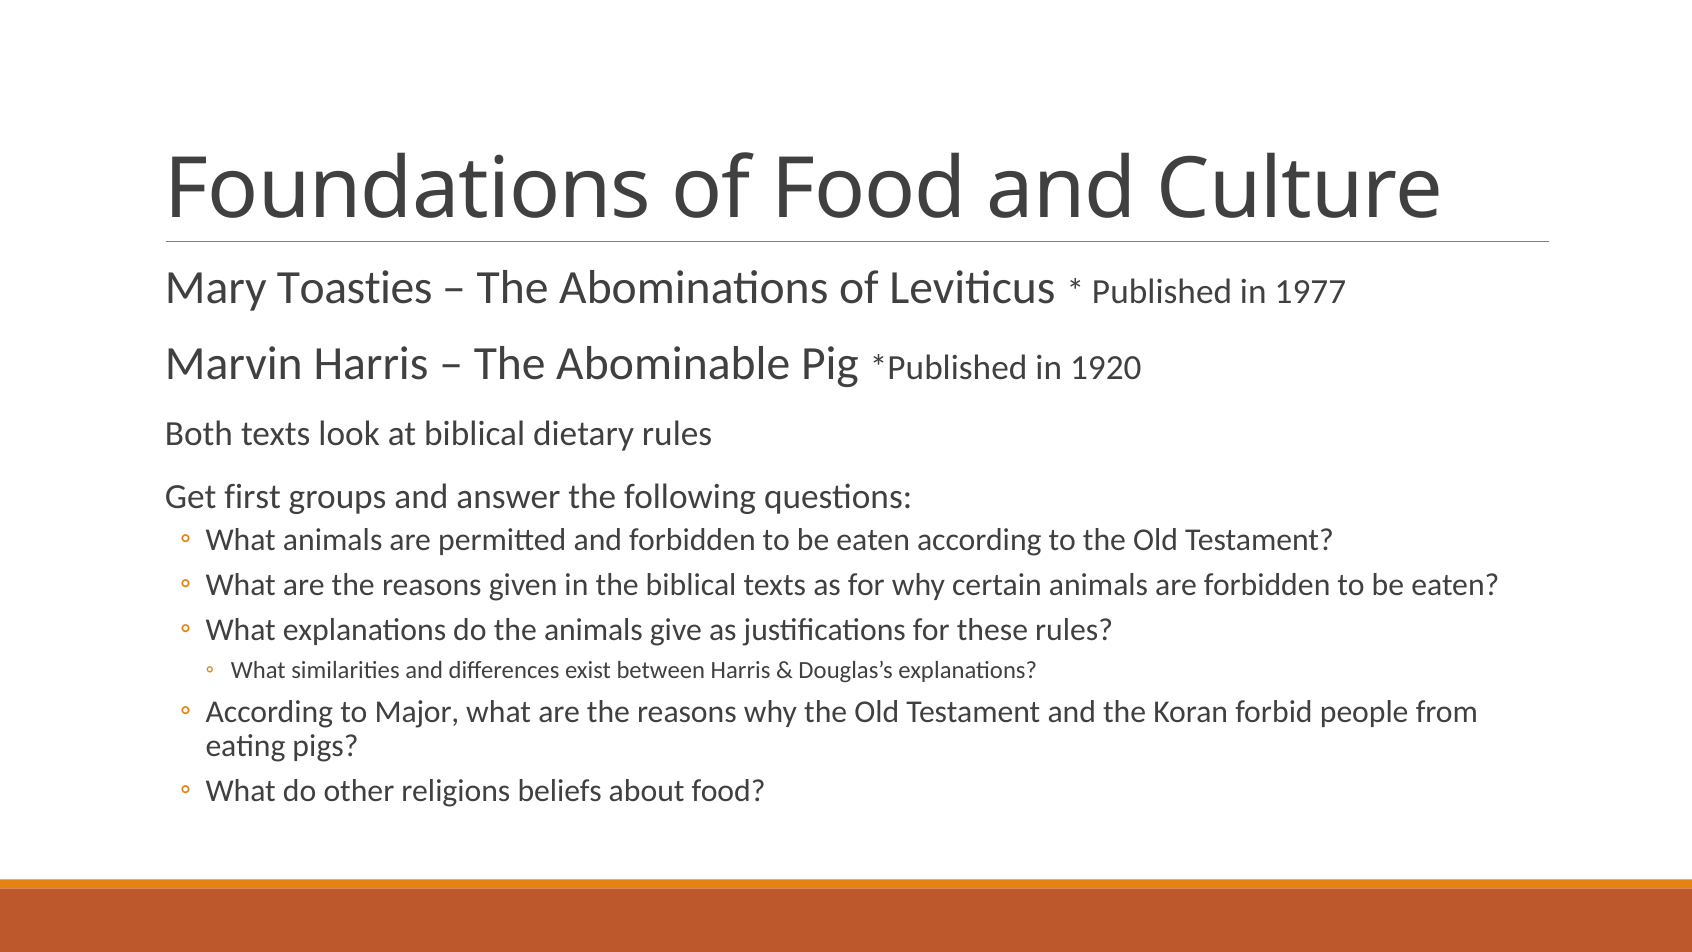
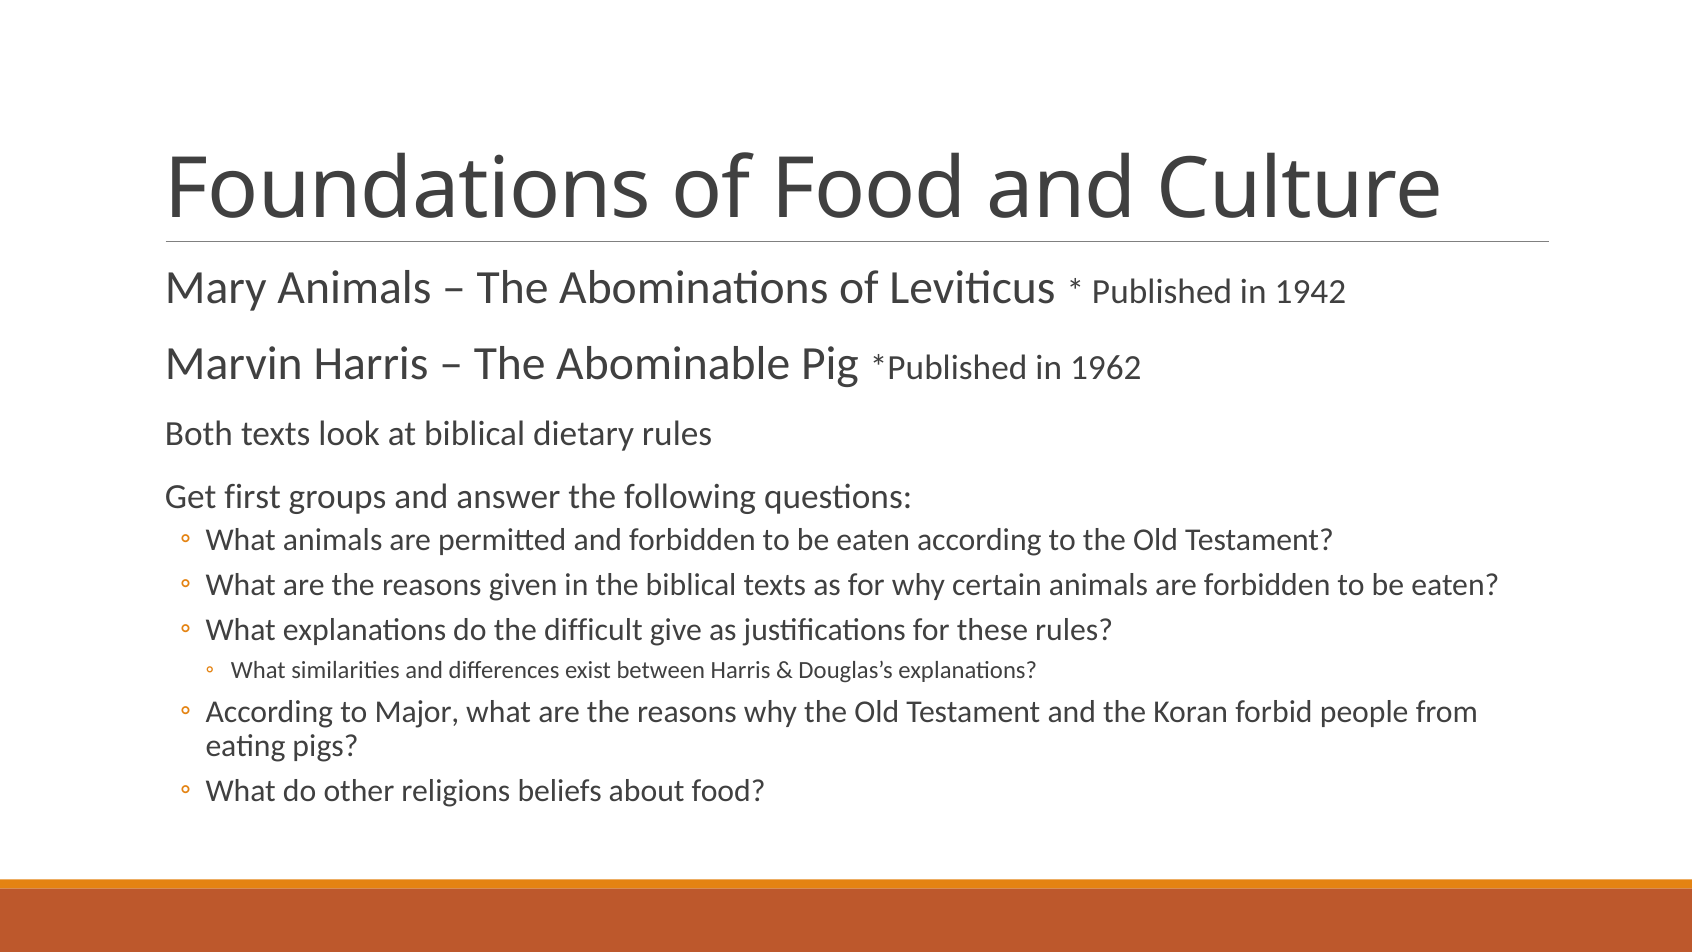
Mary Toasties: Toasties -> Animals (354, 288)
1977: 1977 -> 1942 (1310, 292)
1920: 1920 -> 1962 (1106, 368)
the animals: animals -> difficult (593, 629)
